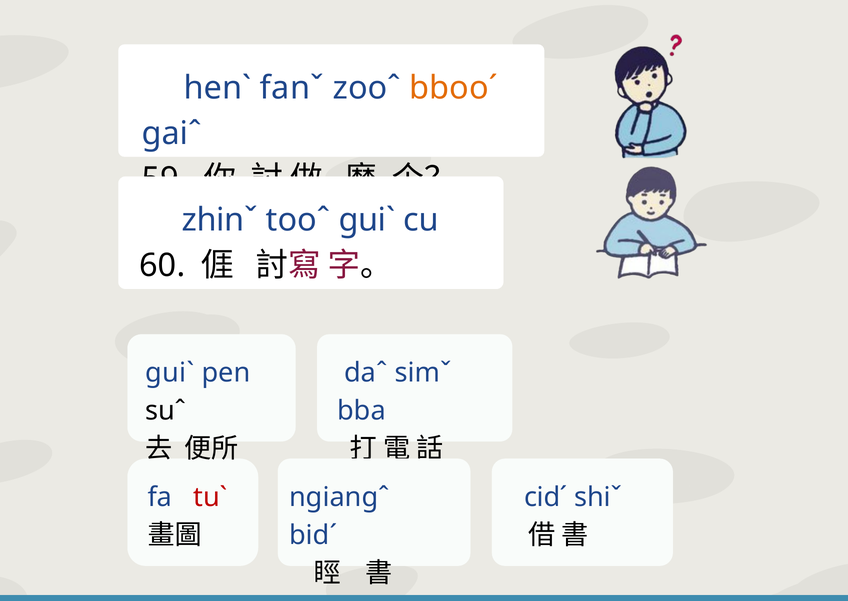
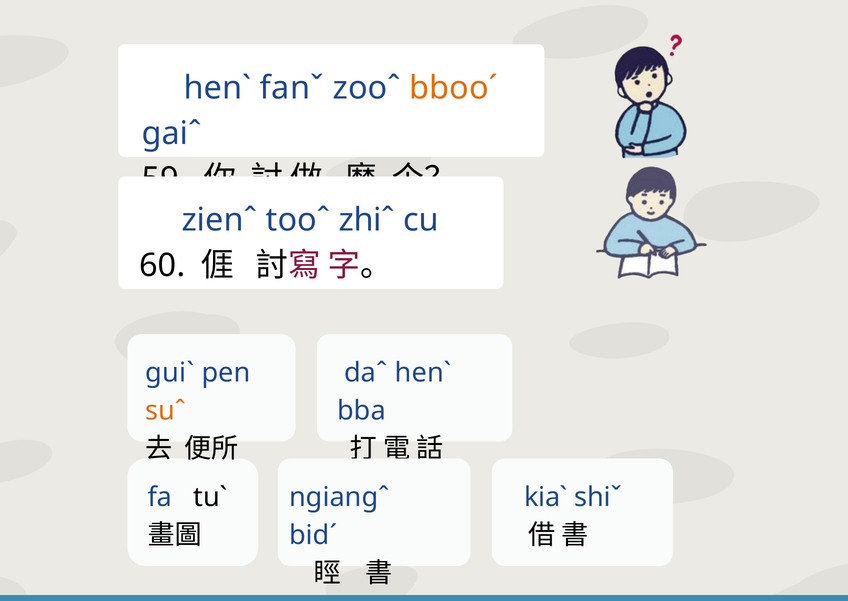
zhinˇ: zhinˇ -> zienˆ (219, 220)
tooˆ guiˋ: guiˋ -> zhiˆ (367, 220)
daˆ simˇ: simˇ -> henˋ (423, 373)
suˆ colour: black -> orange (166, 411)
tuˋ colour: red -> black (210, 497)
cidˊ: cidˊ -> kiaˋ (546, 497)
